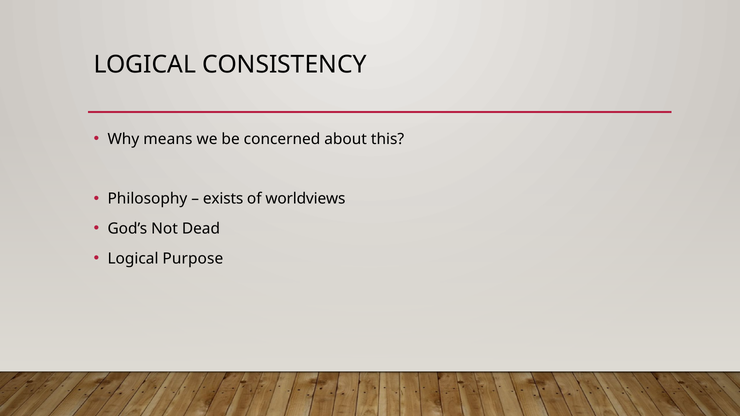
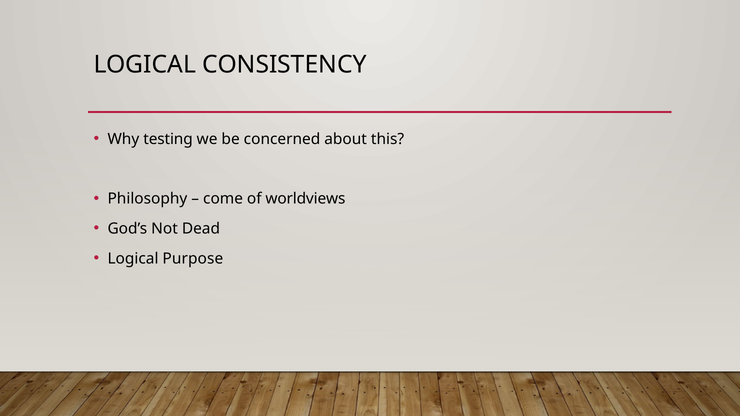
means: means -> testing (168, 139)
exists: exists -> come (223, 199)
